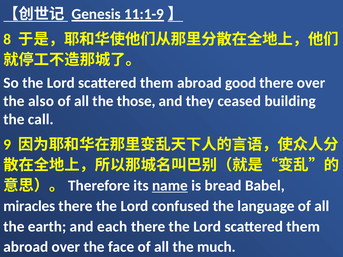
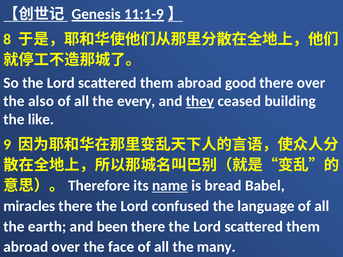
those: those -> every (136, 101)
they underline: none -> present (200, 101)
call: call -> like (41, 120)
each: each -> been (112, 227)
much: much -> many (216, 247)
